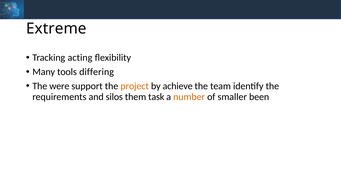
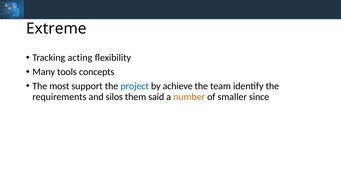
differing: differing -> concepts (97, 72)
were: were -> most (59, 86)
project colour: orange -> blue (135, 86)
task: task -> said (156, 97)
been: been -> since (259, 97)
